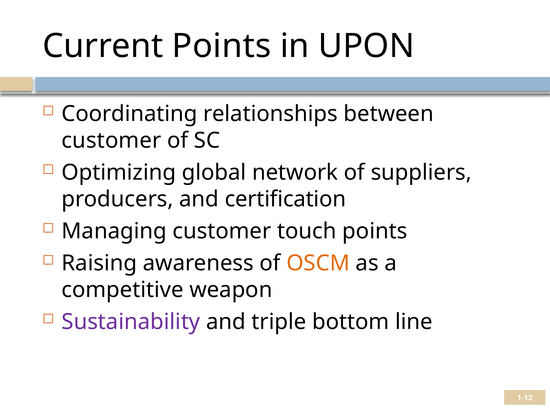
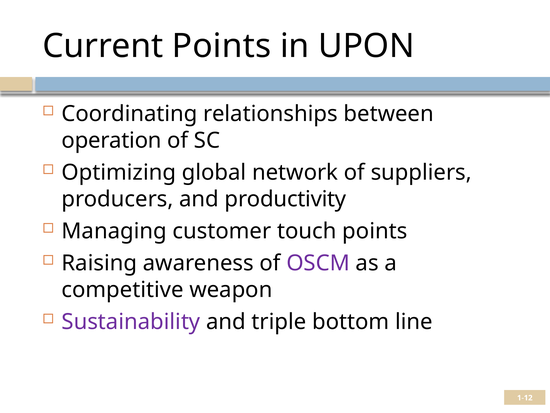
customer: customer -> operation (112, 140)
certification: certification -> productivity (285, 199)
OSCM colour: orange -> purple (318, 263)
